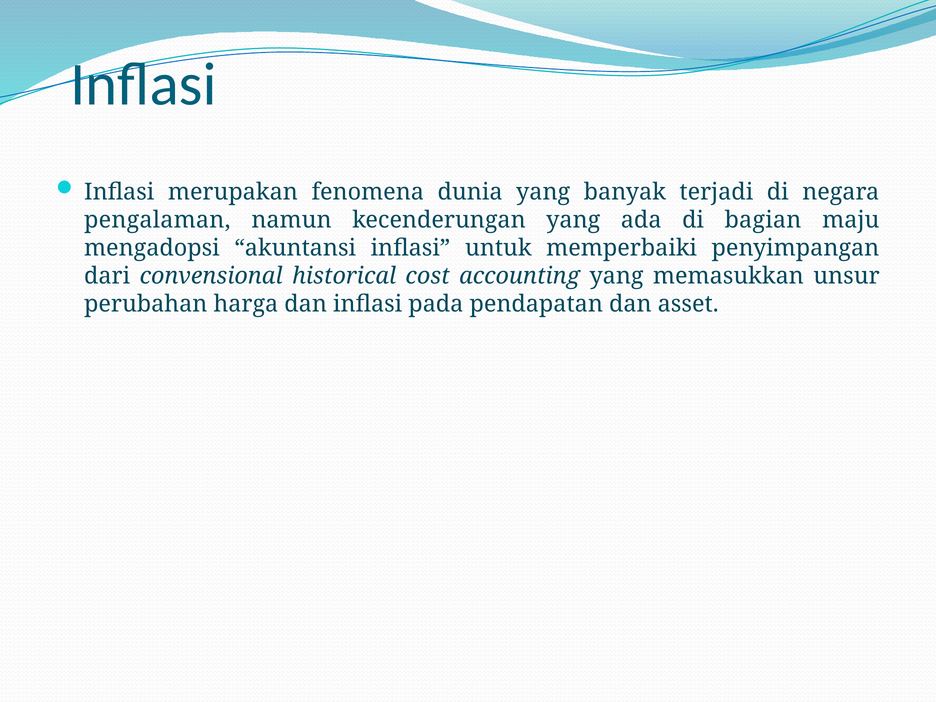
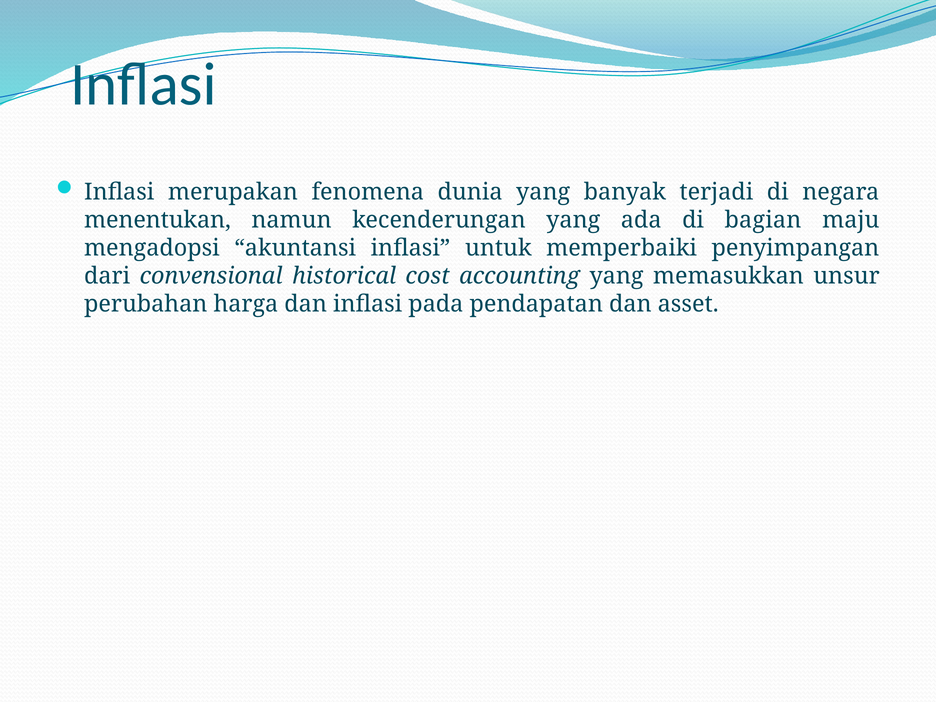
pengalaman: pengalaman -> menentukan (157, 220)
